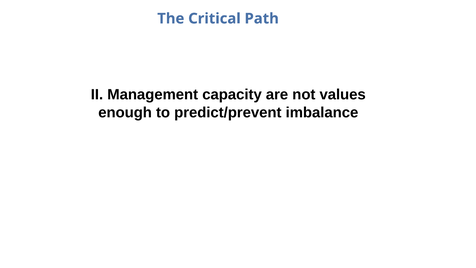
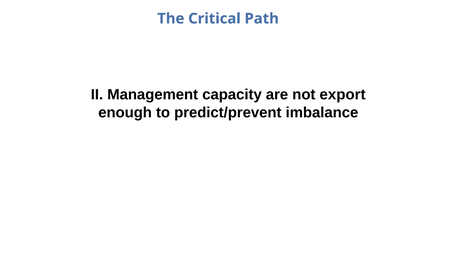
values: values -> export (343, 95)
